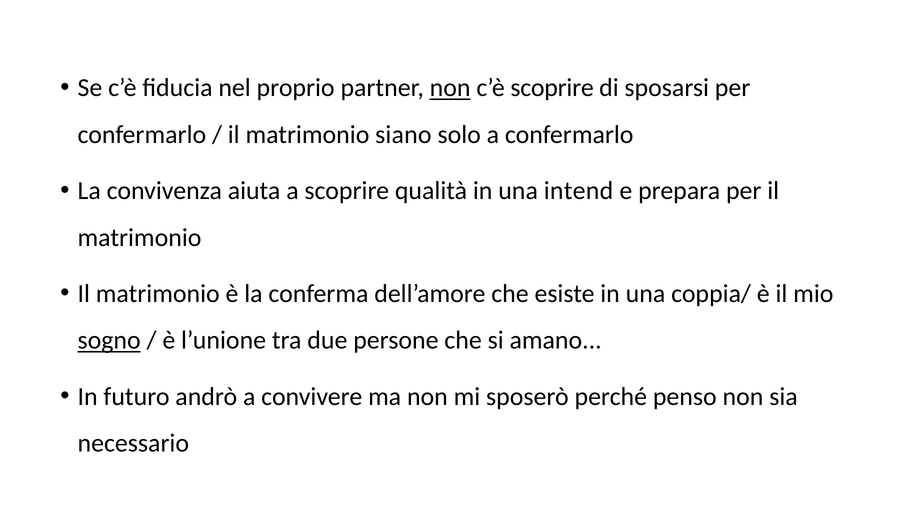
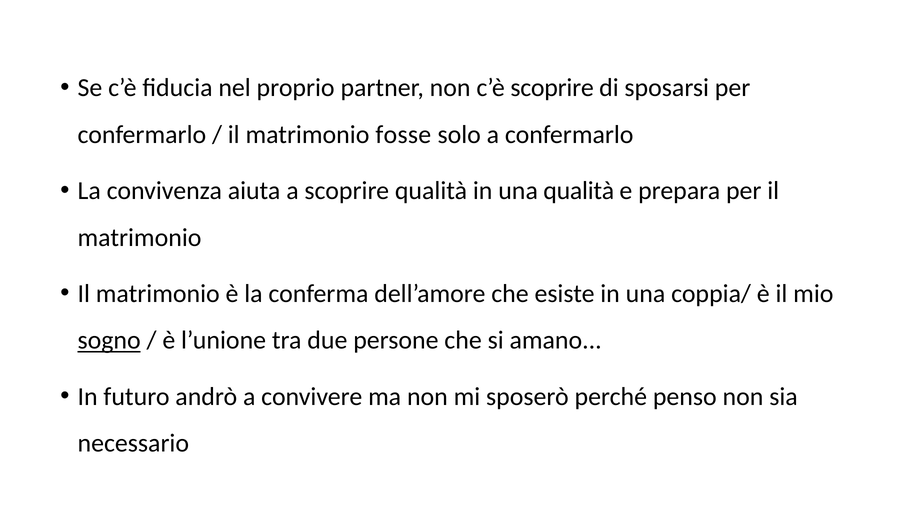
non underline: present -> none (450, 88)
siano: siano -> fosse (403, 134)
una intend: intend -> qualità (579, 191)
